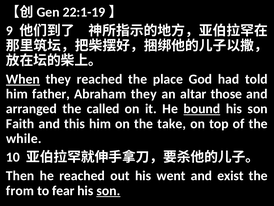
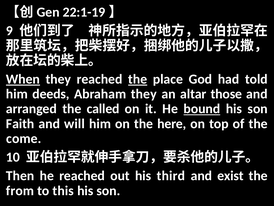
the underline: none -> present (138, 79)
father: father -> deeds (51, 94)
this: this -> will (74, 123)
take: take -> here (172, 123)
while: while -> come (24, 138)
went: went -> third (171, 175)
fear: fear -> this (63, 190)
son underline: present -> none (108, 190)
